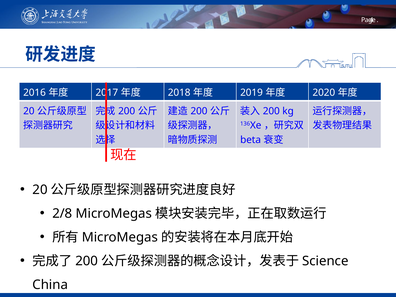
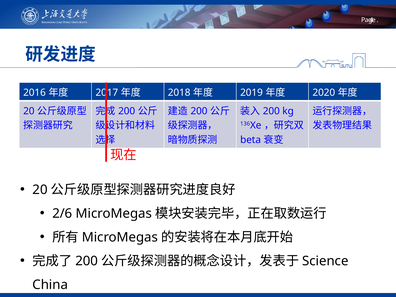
2/8: 2/8 -> 2/6 (62, 213)
